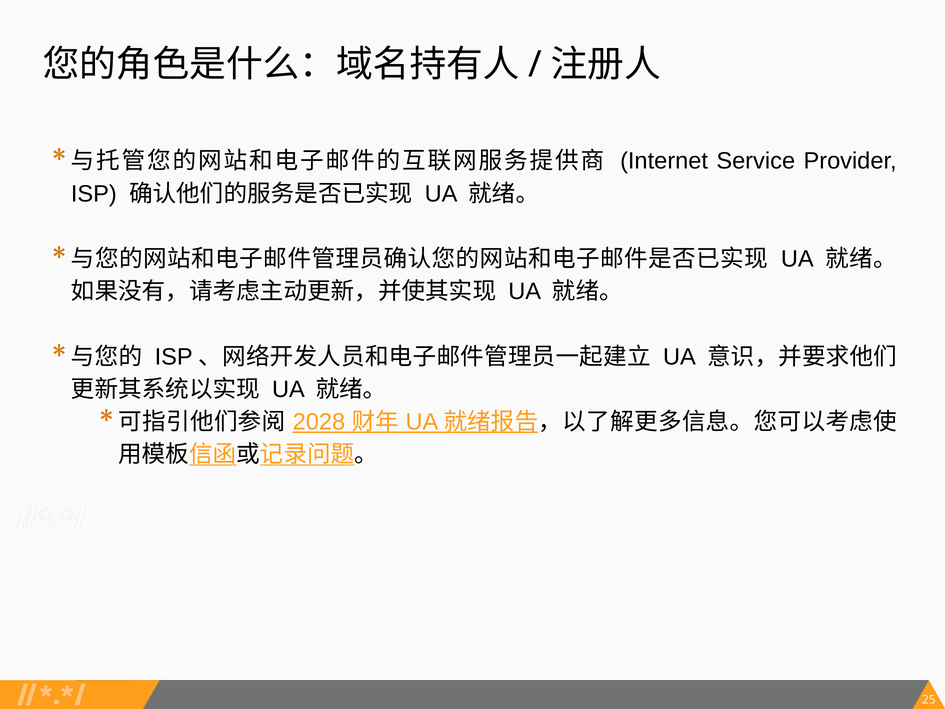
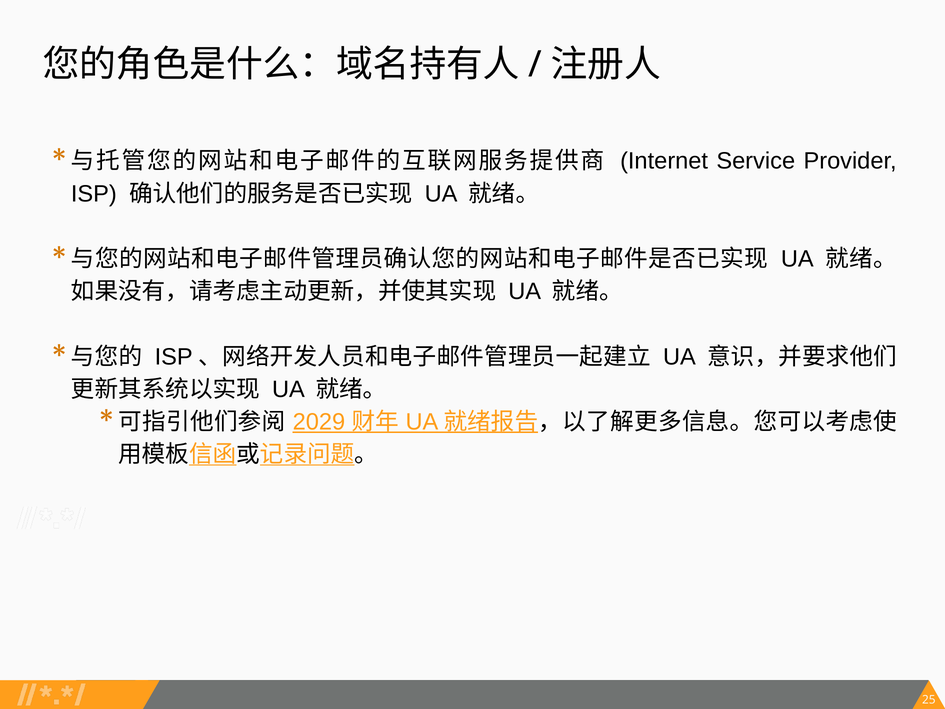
2028: 2028 -> 2029 (319, 422)
